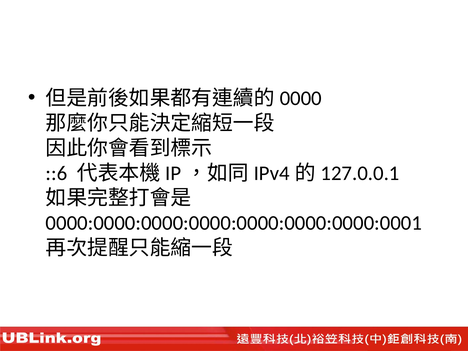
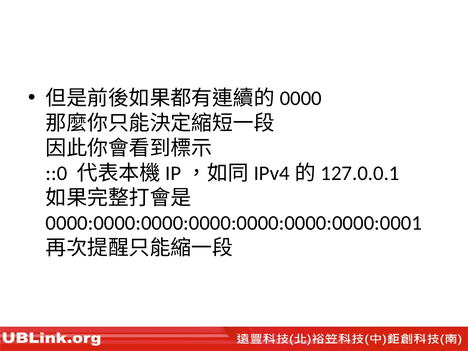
::6: ::6 -> ::0 (56, 173)
